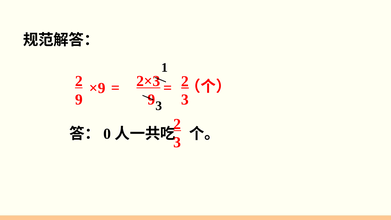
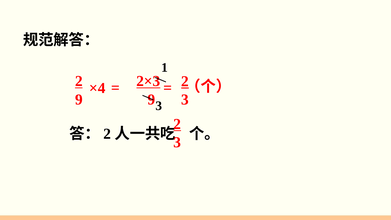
×9: ×9 -> ×4 (97, 88)
0: 0 -> 2 (107, 134)
